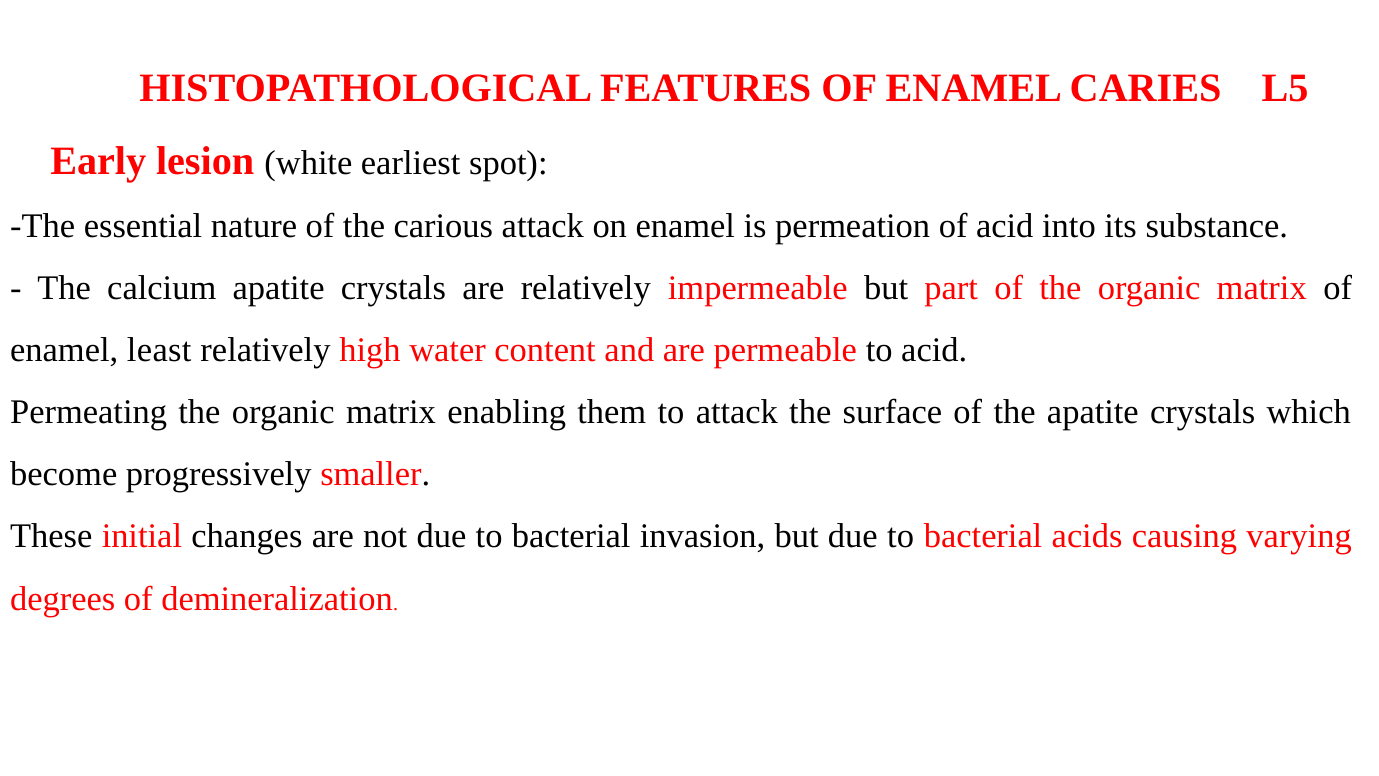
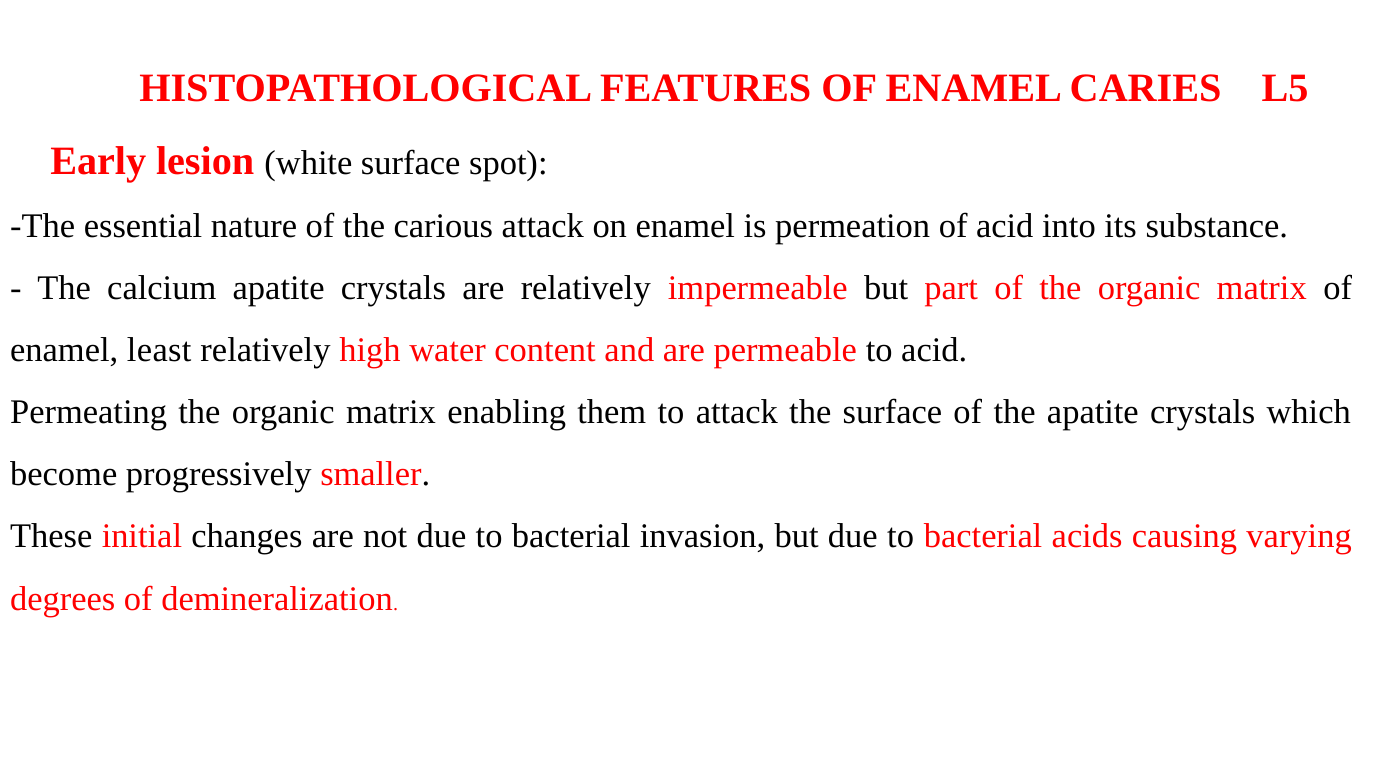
white earliest: earliest -> surface (411, 163)
